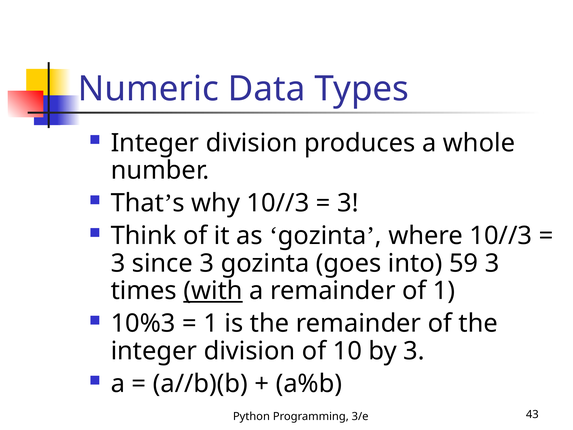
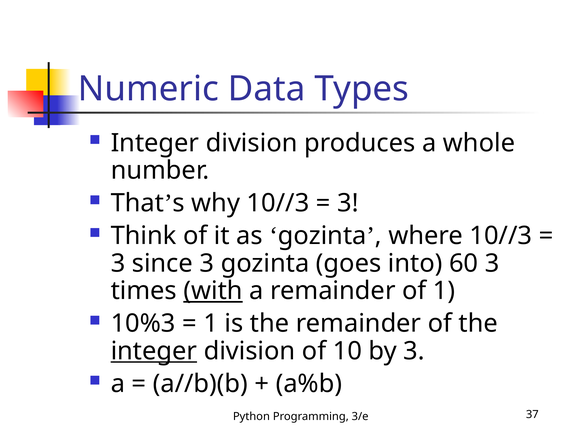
59: 59 -> 60 (464, 263)
integer underline: none -> present (154, 351)
43: 43 -> 37 (532, 414)
